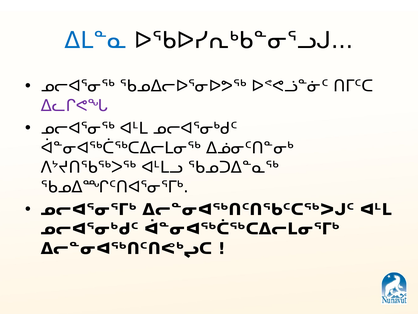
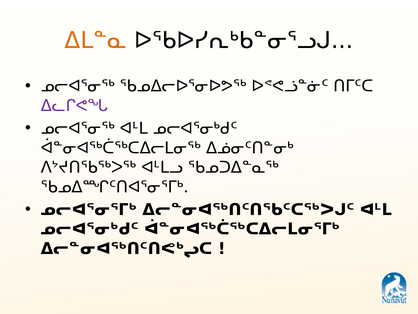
ᐃᒪᓐᓇ colour: blue -> orange (96, 40)
